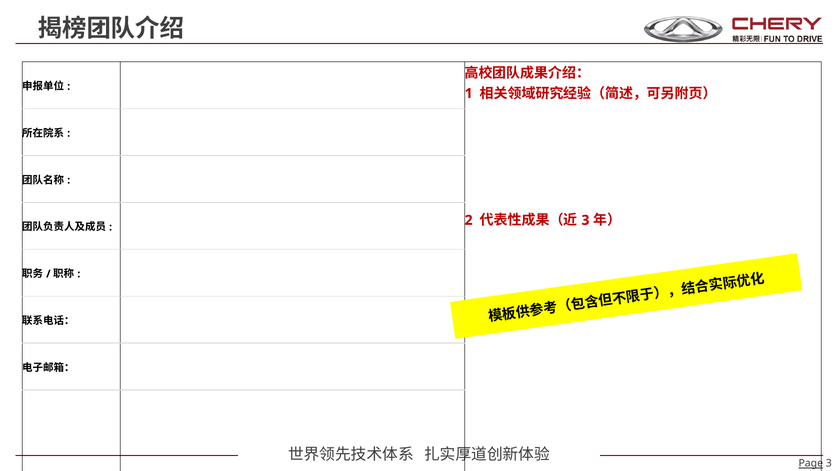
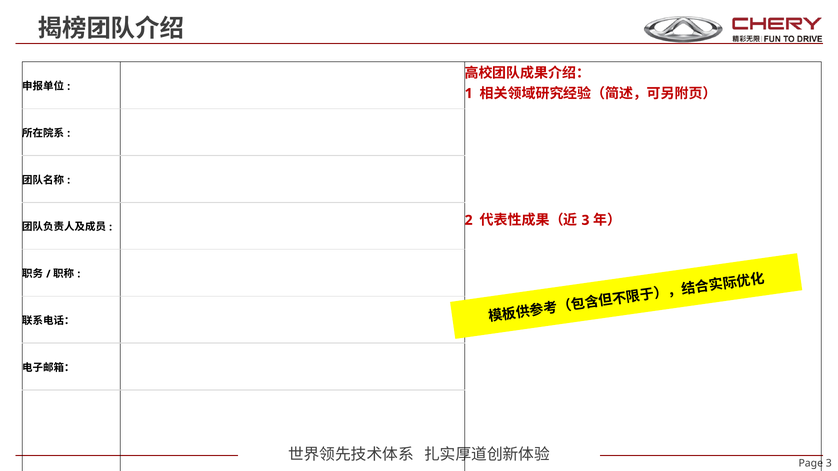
Page underline: present -> none (811, 464)
